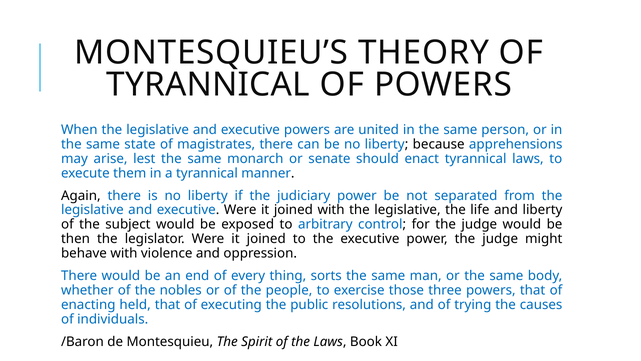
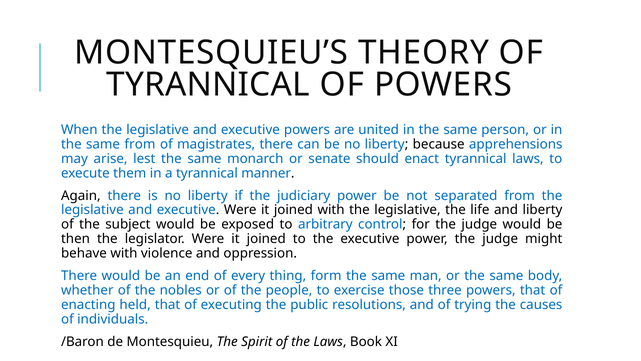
same state: state -> from (140, 144)
sorts: sorts -> form (326, 276)
